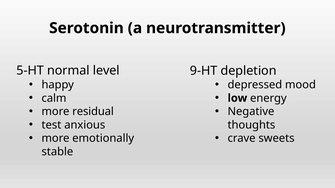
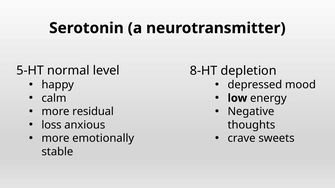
9-HT: 9-HT -> 8-HT (204, 71)
test: test -> loss (51, 125)
